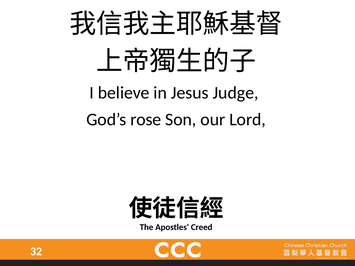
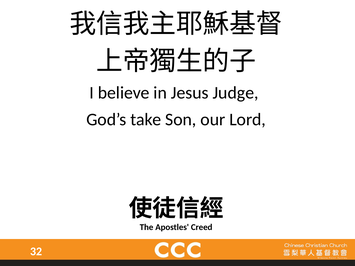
rose: rose -> take (146, 120)
